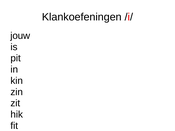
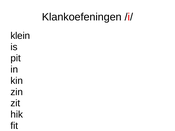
jouw: jouw -> klein (20, 36)
